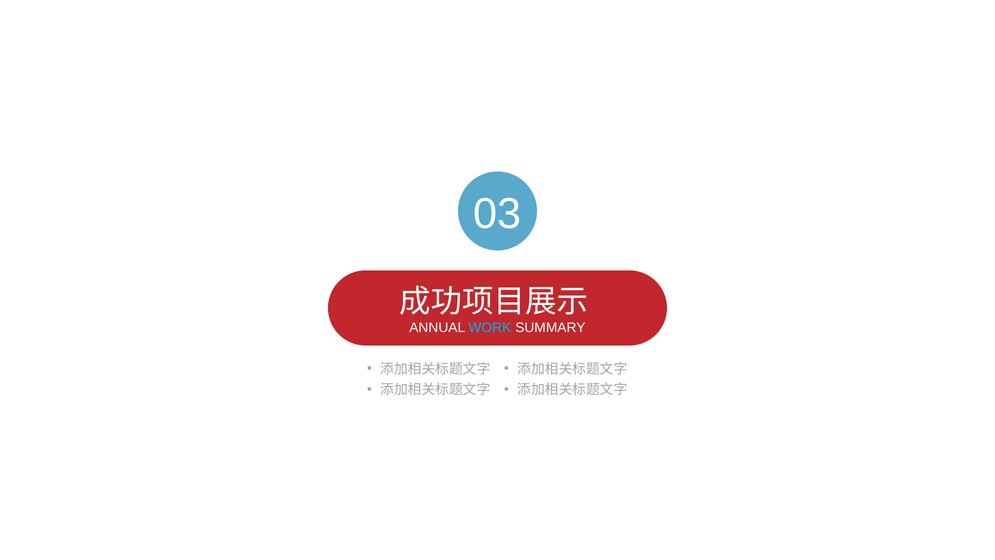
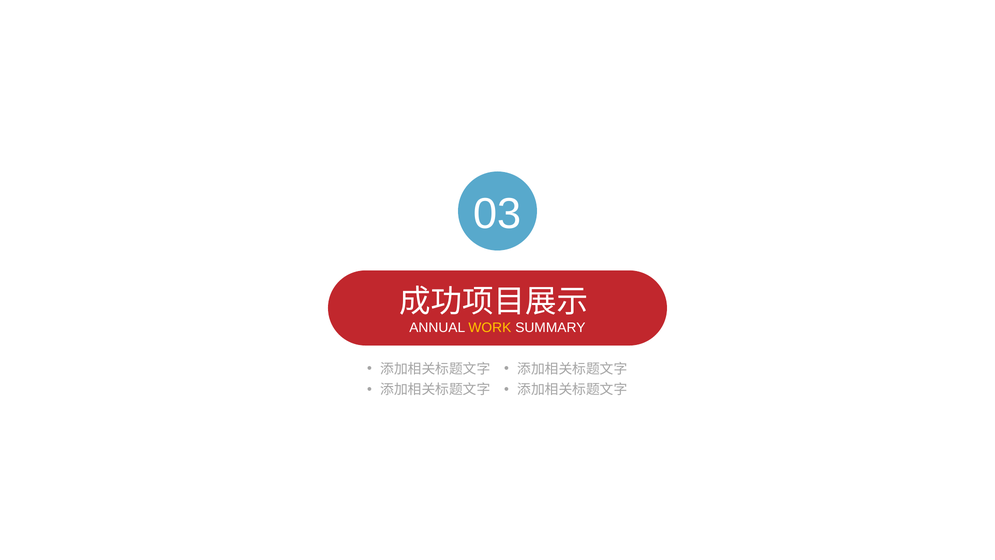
WORK colour: light blue -> yellow (490, 328)
